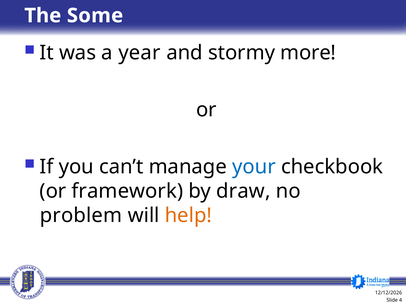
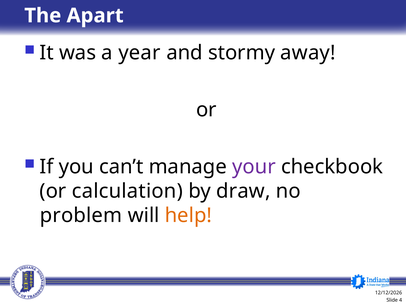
Some: Some -> Apart (95, 16)
more: more -> away (308, 53)
your colour: blue -> purple (254, 167)
framework: framework -> calculation (127, 191)
